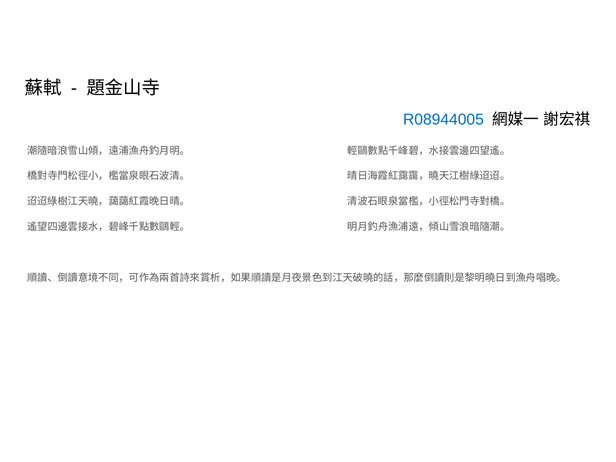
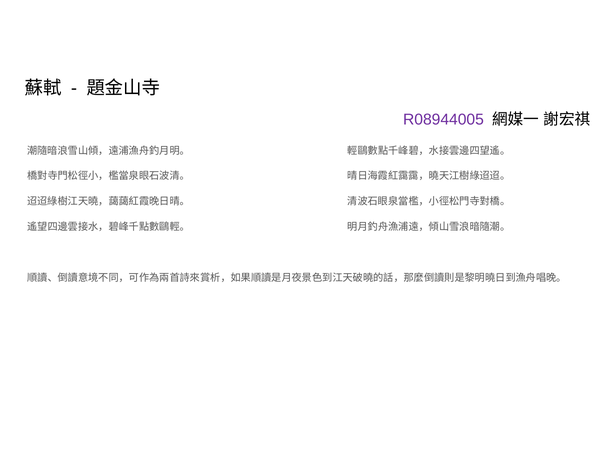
R08944005 colour: blue -> purple (443, 119)
